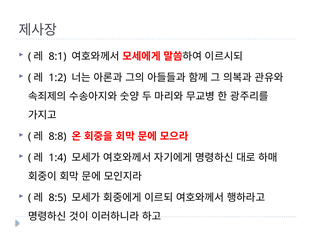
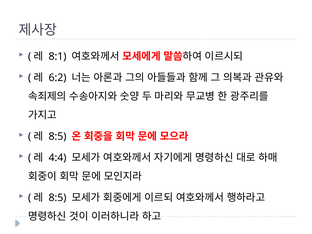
1:2: 1:2 -> 6:2 (58, 78)
8:8: 8:8 -> 8:5 (58, 136)
1:4: 1:4 -> 4:4 (58, 158)
